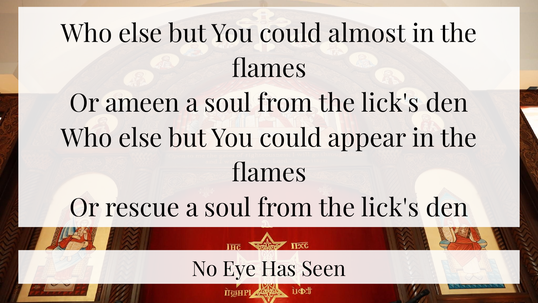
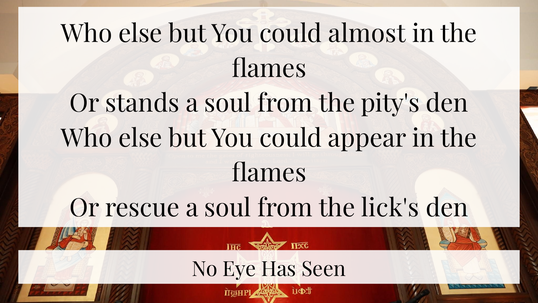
ameen: ameen -> stands (142, 103)
lick's: lick's -> pity's (390, 103)
